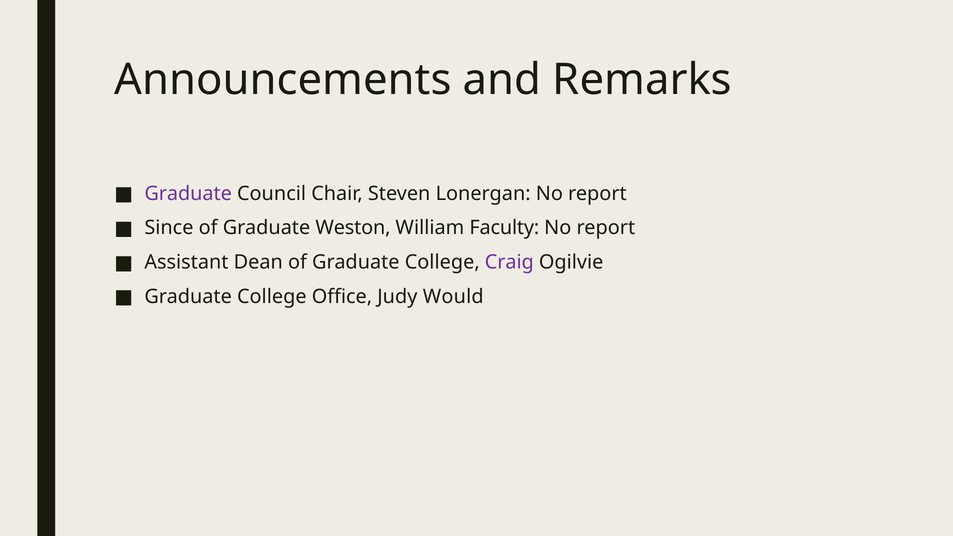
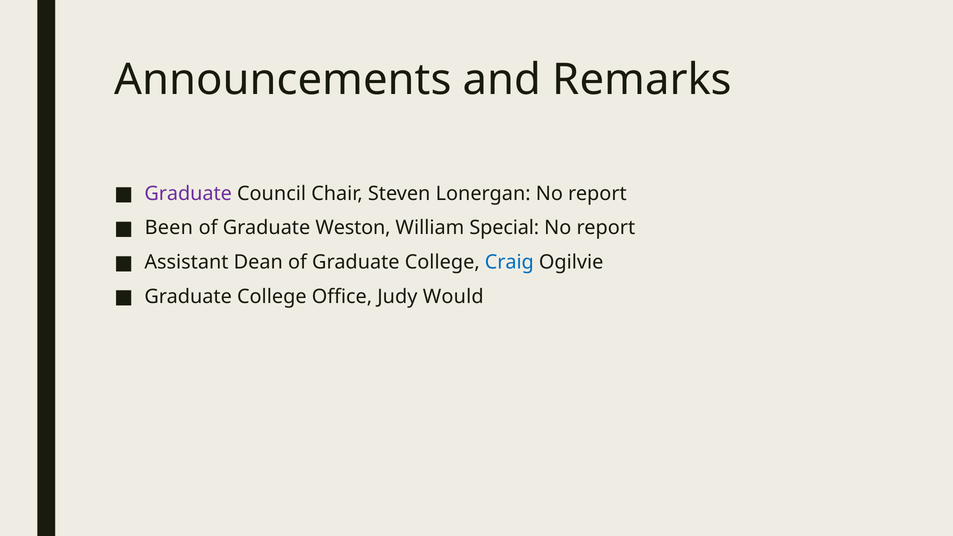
Since: Since -> Been (169, 228)
Faculty: Faculty -> Special (504, 228)
Craig colour: purple -> blue (509, 262)
